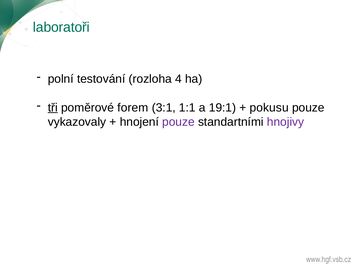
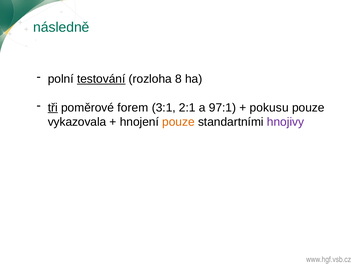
laboratoři: laboratoři -> následně (61, 27)
testování underline: none -> present (101, 79)
4: 4 -> 8 (178, 79)
1:1: 1:1 -> 2:1 (187, 108)
19:1: 19:1 -> 97:1 (222, 108)
vykazovaly: vykazovaly -> vykazovala (77, 122)
pouze colour: purple -> orange (178, 122)
